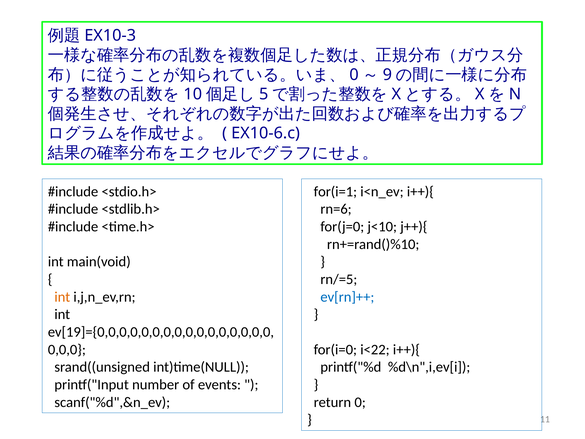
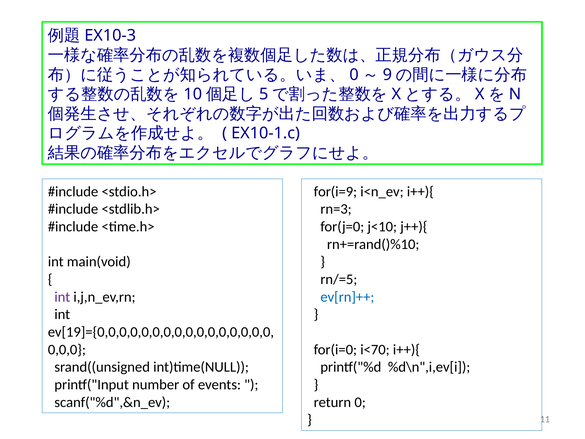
EX10-6.c: EX10-6.c -> EX10-1.c (266, 133)
for(i=1: for(i=1 -> for(i=9 (335, 191)
rn=6: rn=6 -> rn=3 (336, 209)
int colour: orange -> purple (62, 297)
i<22: i<22 -> i<70 (375, 349)
